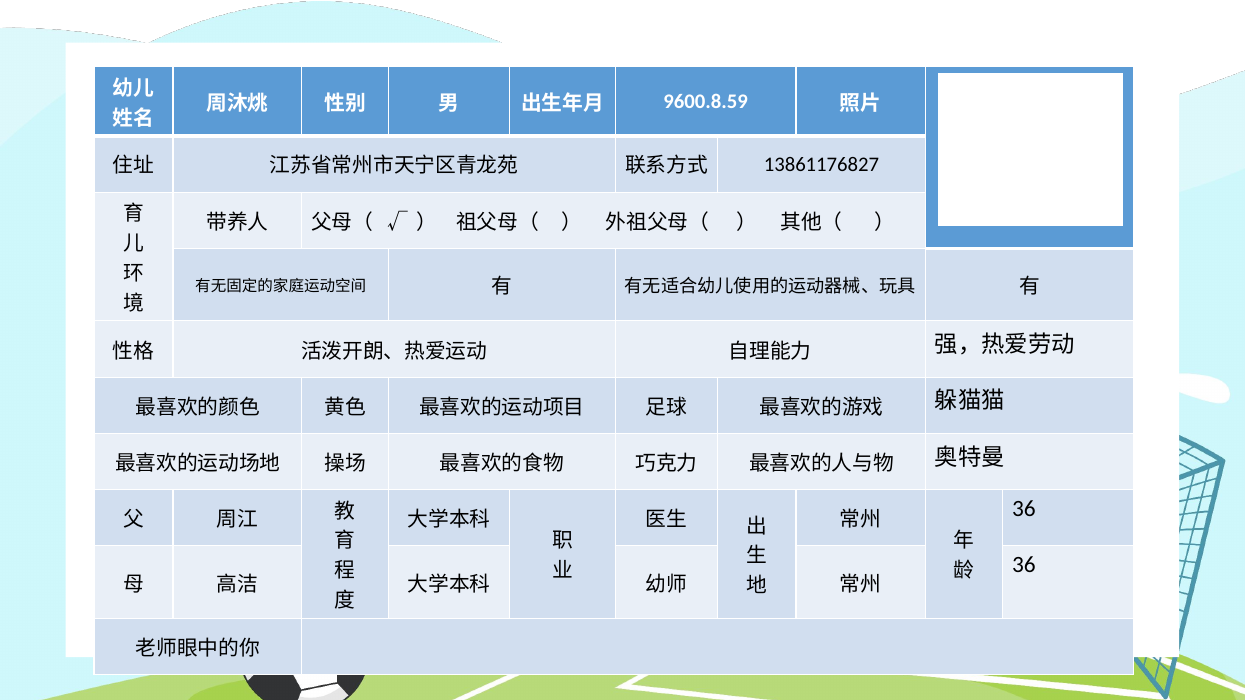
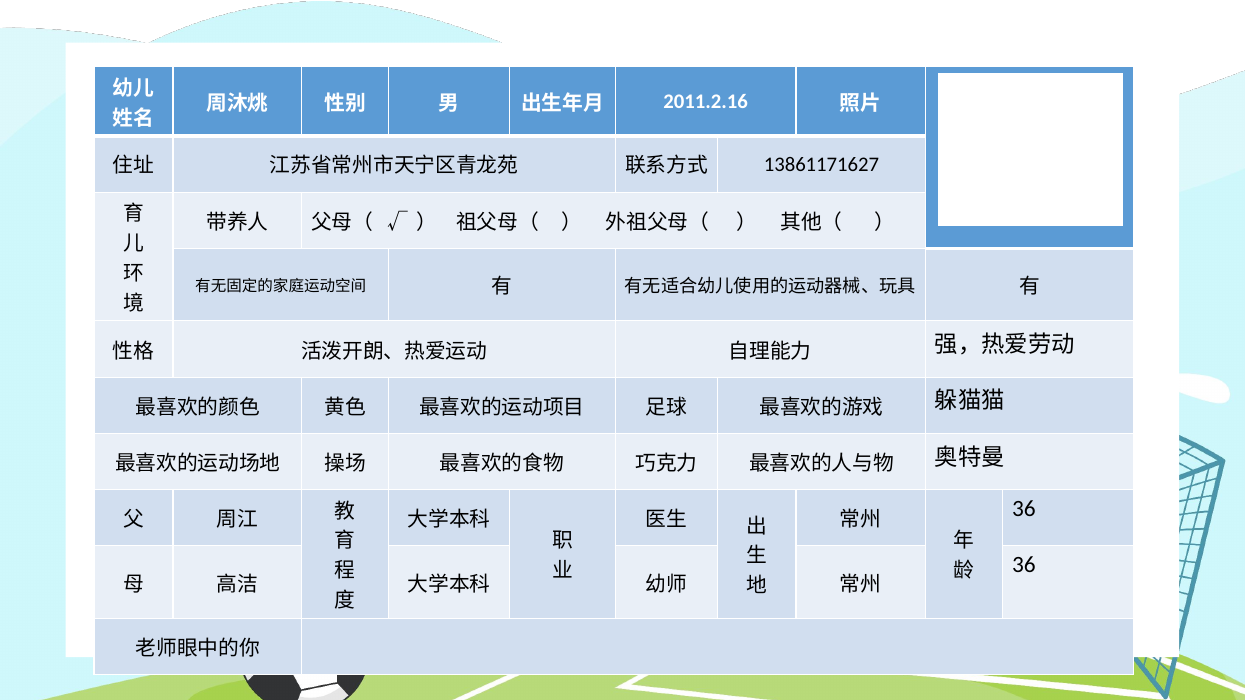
9600.8.59: 9600.8.59 -> 2011.2.16 (706, 102)
13861176827: 13861176827 -> 13861171627 (821, 164)
